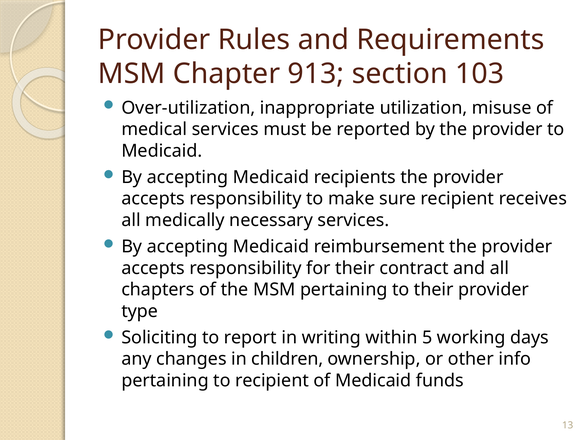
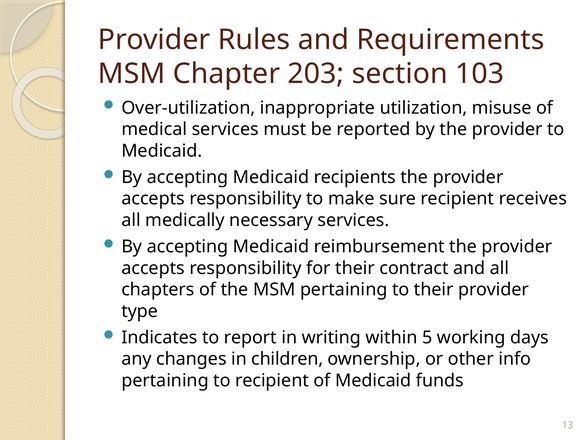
913: 913 -> 203 (316, 74)
Soliciting: Soliciting -> Indicates (159, 338)
